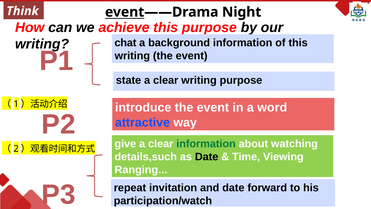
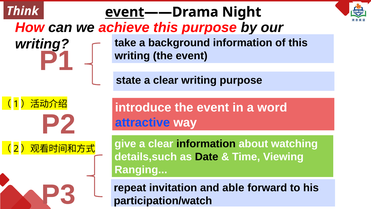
chat: chat -> take (125, 43)
information colour: green -> black (206, 144)
and date: date -> able (233, 188)
